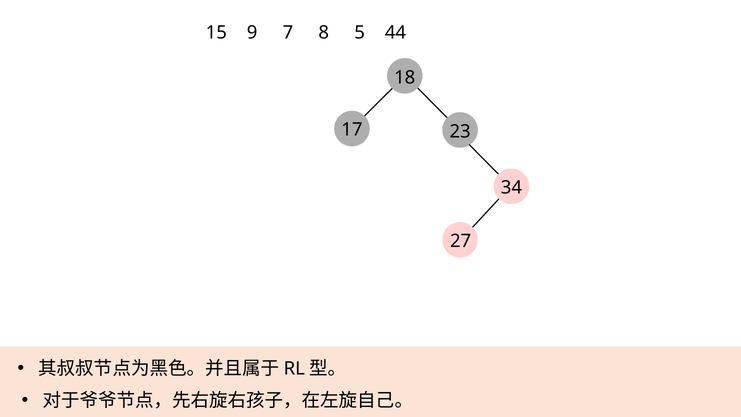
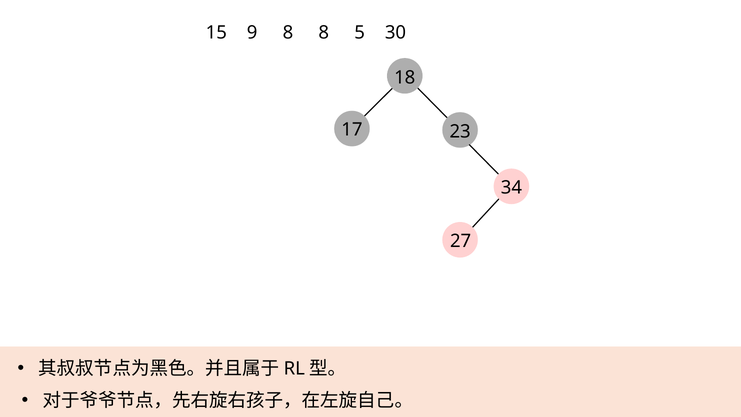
9 7: 7 -> 8 (288, 32)
44: 44 -> 30 (395, 32)
